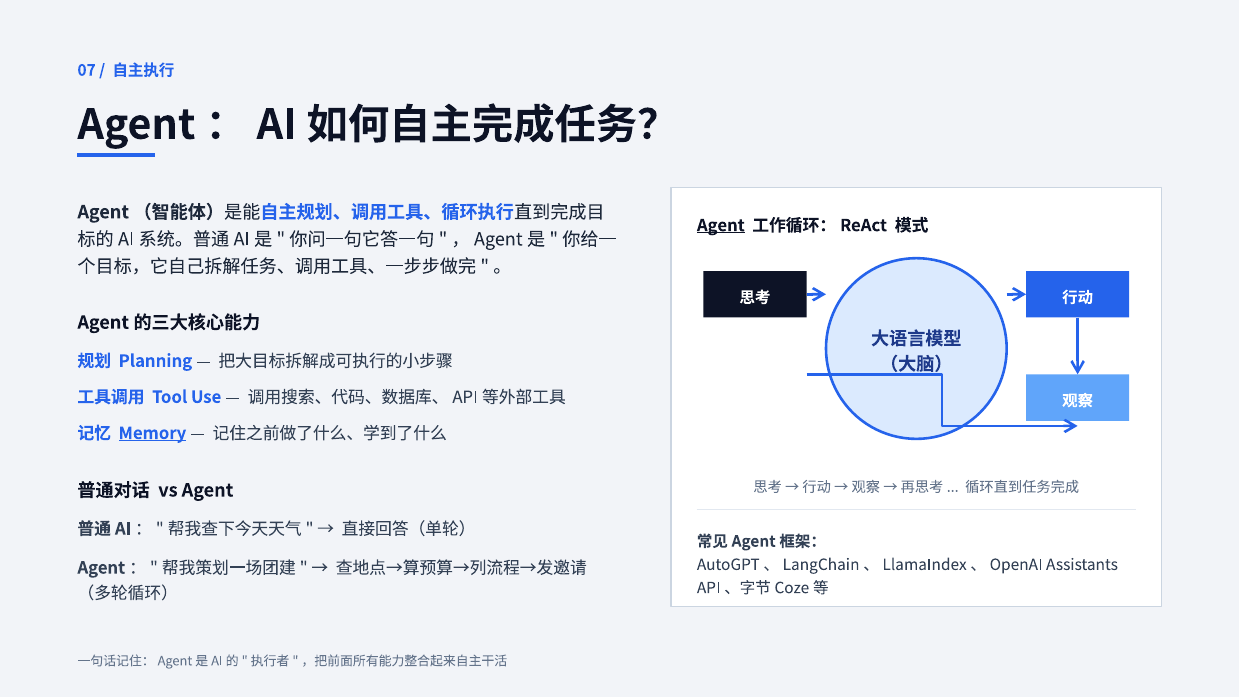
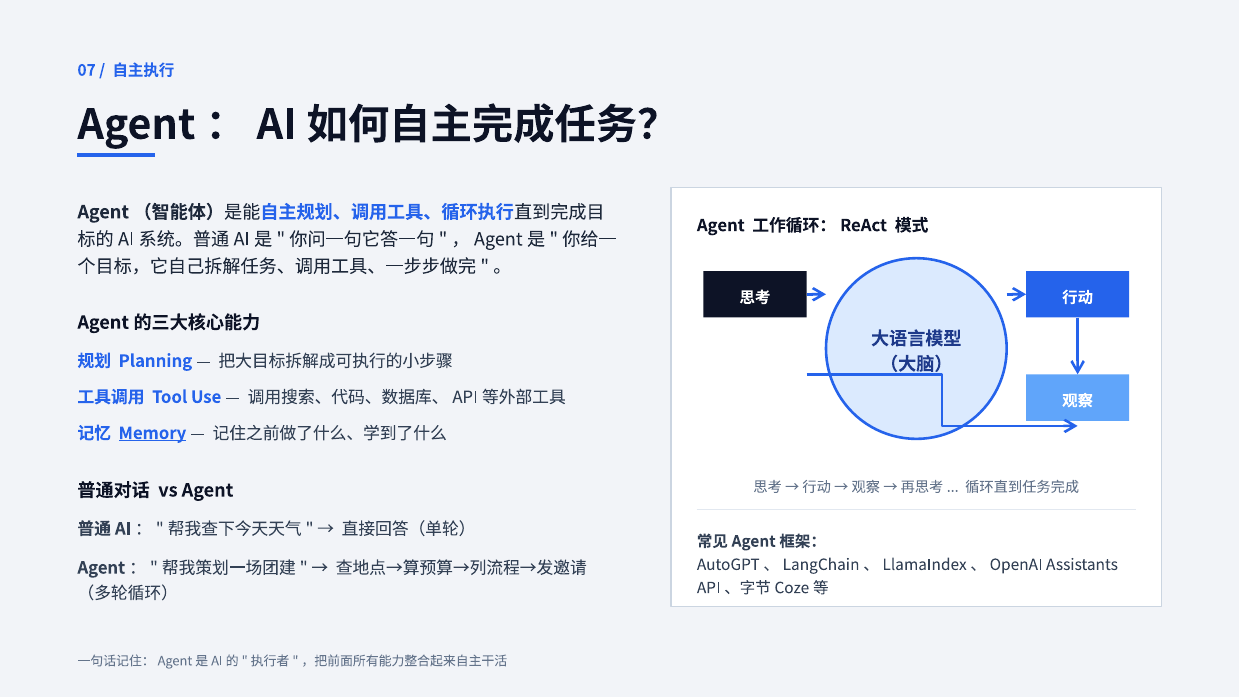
Agent underline: present -> none (721, 226)
